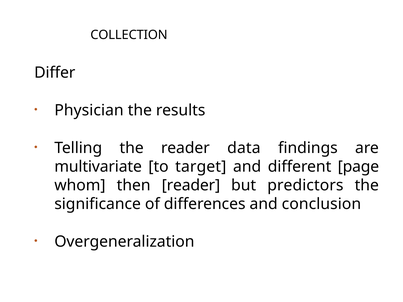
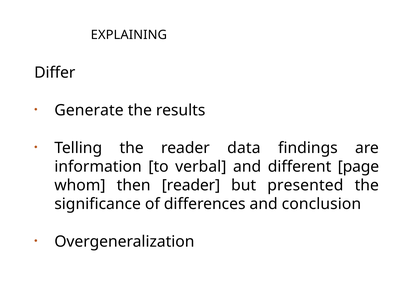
COLLECTION: COLLECTION -> EXPLAINING (129, 35)
Physician: Physician -> Generate (89, 110)
multivariate: multivariate -> information (98, 167)
target: target -> verbal (201, 167)
predictors: predictors -> presented (305, 186)
